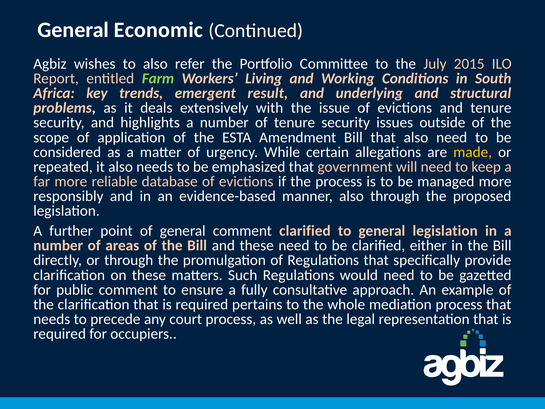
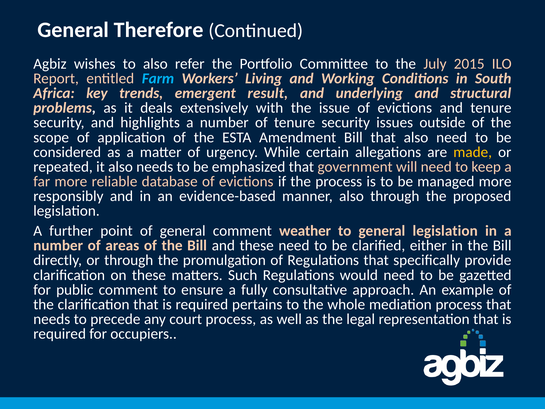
Economic: Economic -> Therefore (159, 30)
Farm colour: light green -> light blue (158, 78)
comment clarified: clarified -> weather (305, 231)
